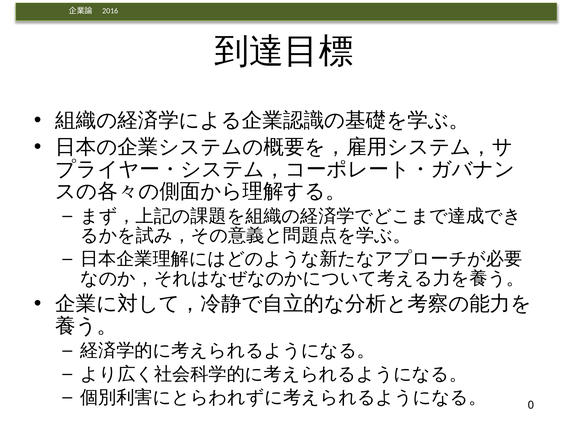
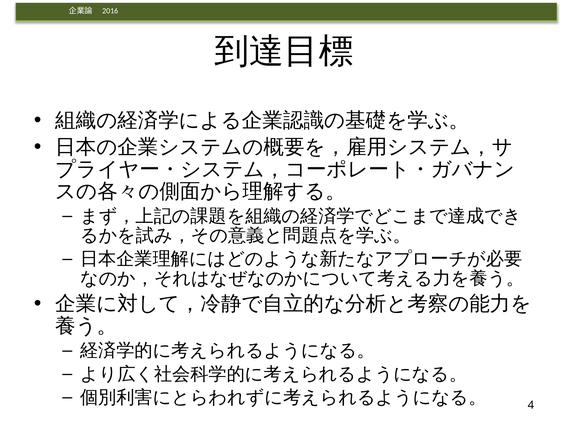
0: 0 -> 4 (531, 405)
